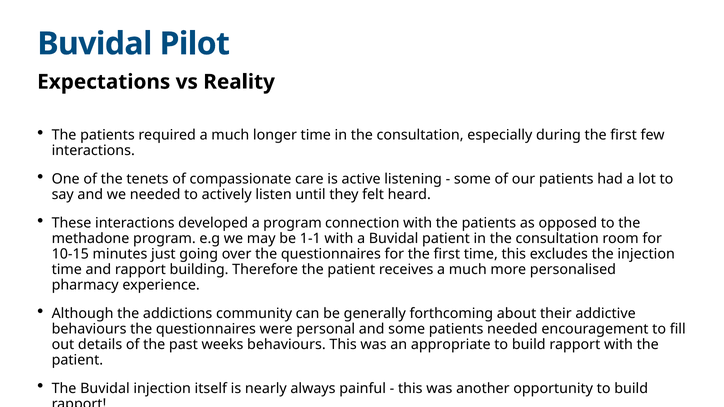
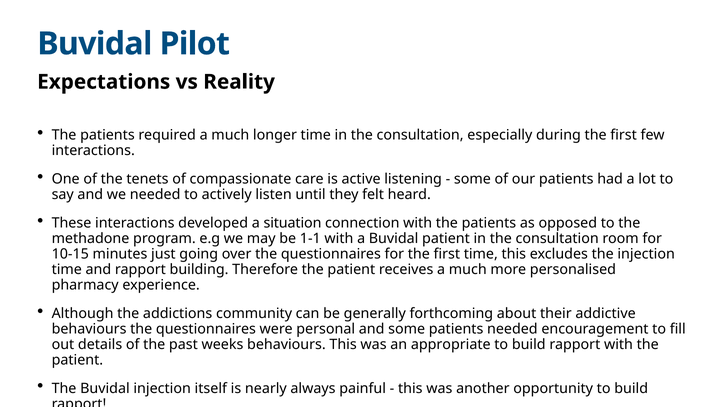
a program: program -> situation (292, 223)
